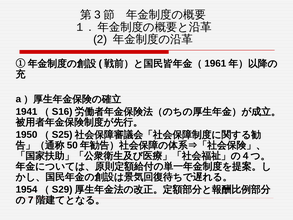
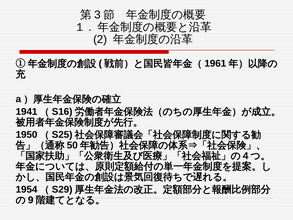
7: 7 -> 9 (31, 200)
